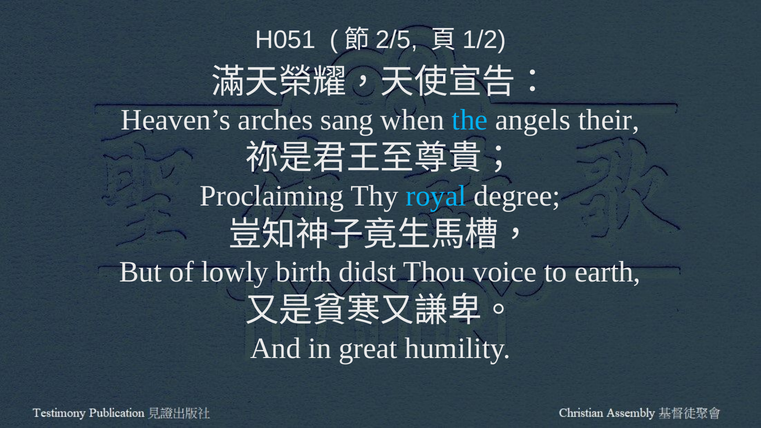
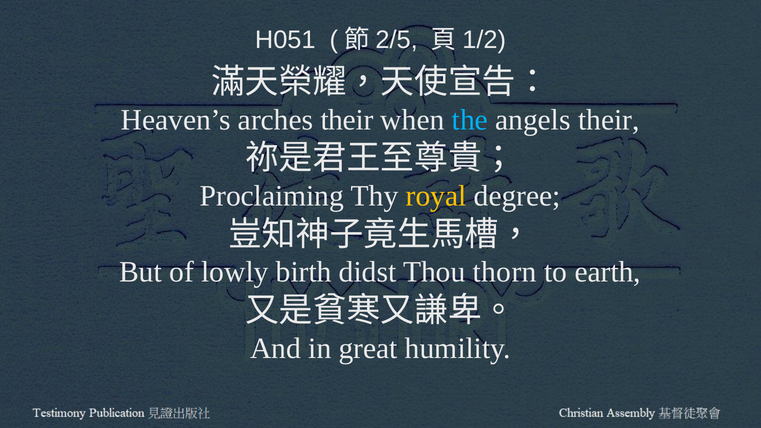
arches sang: sang -> their (347, 120)
royal colour: light blue -> yellow (436, 196)
voice: voice -> thorn (505, 272)
